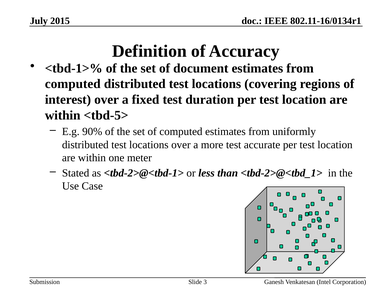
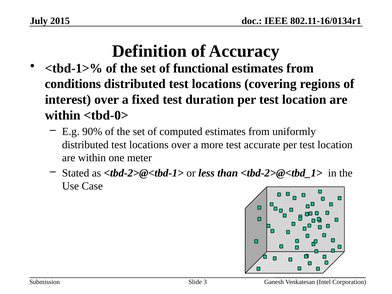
document: document -> functional (201, 68)
computed: computed -> conditions (73, 84)
<tbd-5>: <tbd-5> -> <tbd-0> (106, 115)
